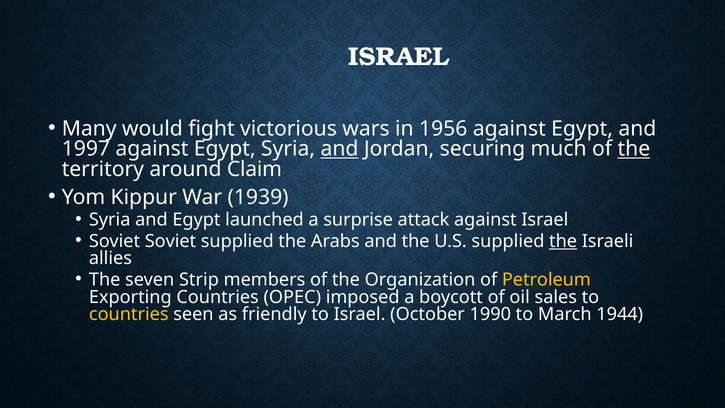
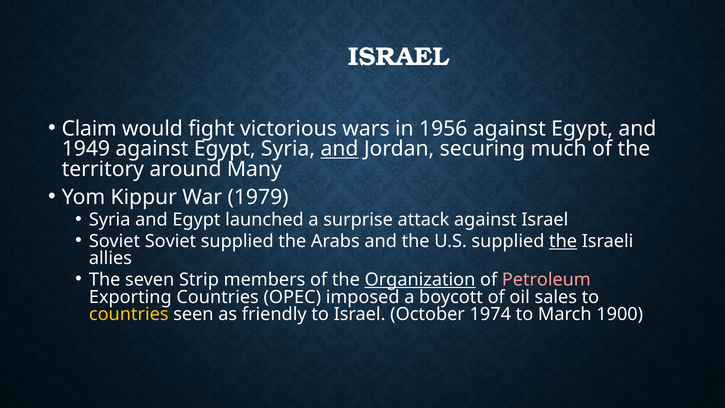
Many: Many -> Claim (89, 129)
1997: 1997 -> 1949 (86, 149)
the underline: present -> none (634, 149)
Claim: Claim -> Many (254, 169)
1939: 1939 -> 1979 (258, 197)
Organization underline: none -> present (420, 280)
Petroleum colour: yellow -> pink (546, 280)
1990: 1990 -> 1974 (490, 314)
1944: 1944 -> 1900 (620, 314)
